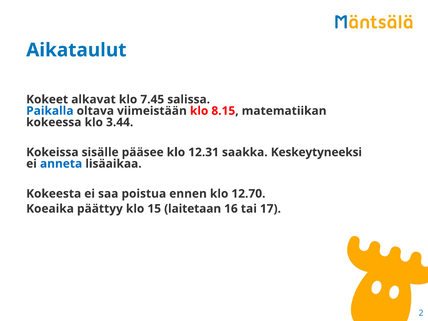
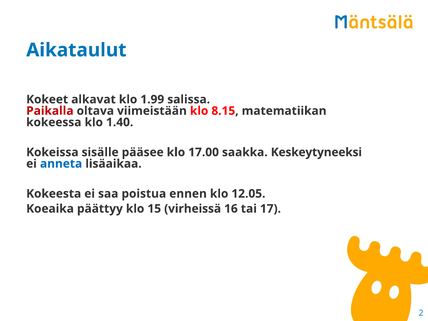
7.45: 7.45 -> 1.99 (152, 99)
Paikalla colour: blue -> red (50, 111)
3.44: 3.44 -> 1.40 (120, 122)
12.31: 12.31 -> 17.00 (204, 152)
12.70: 12.70 -> 12.05 (248, 194)
laitetaan: laitetaan -> virheissä (193, 209)
